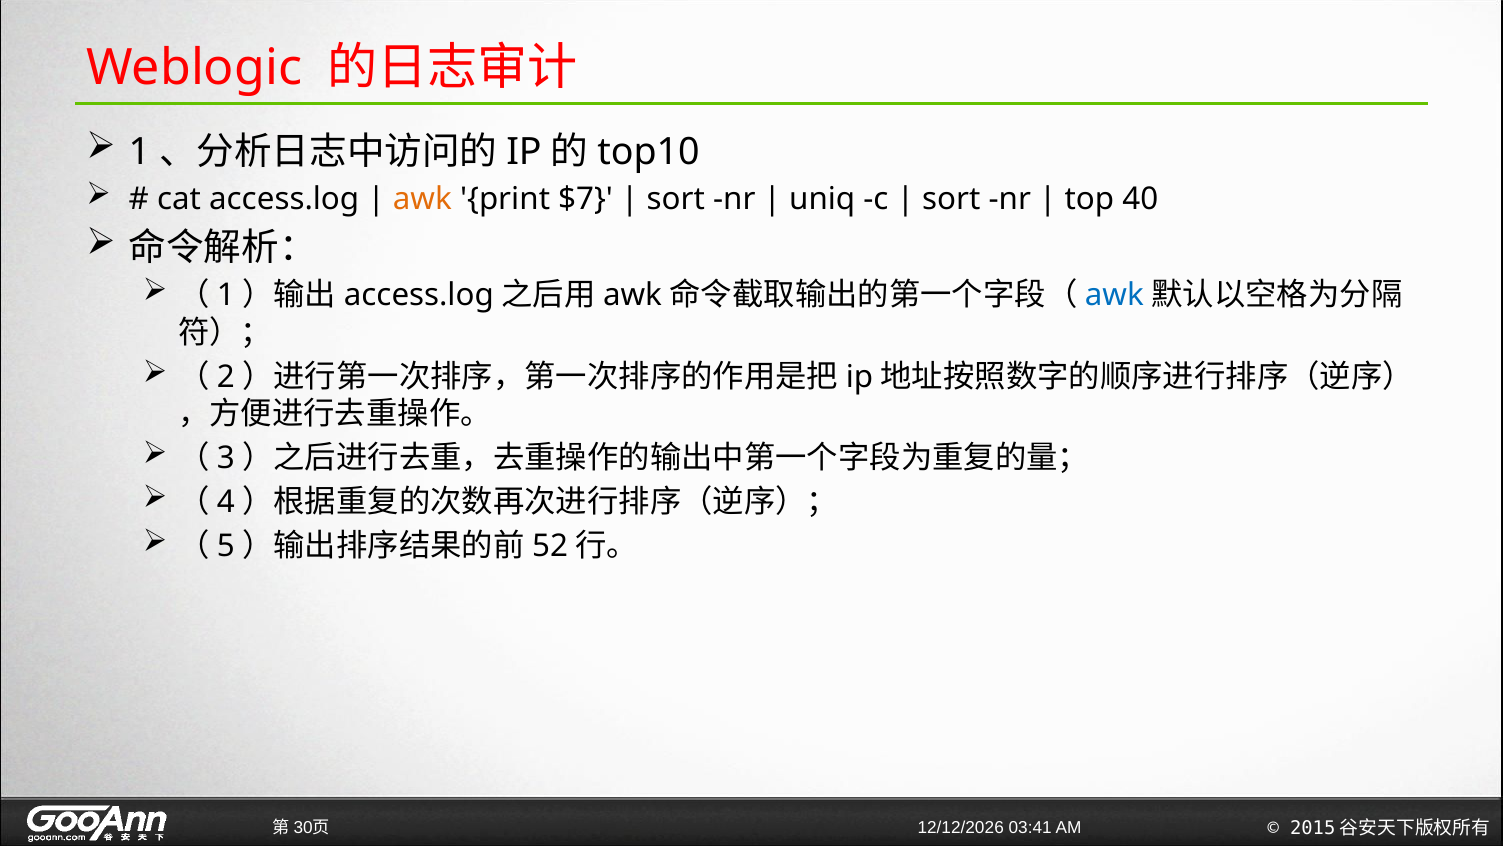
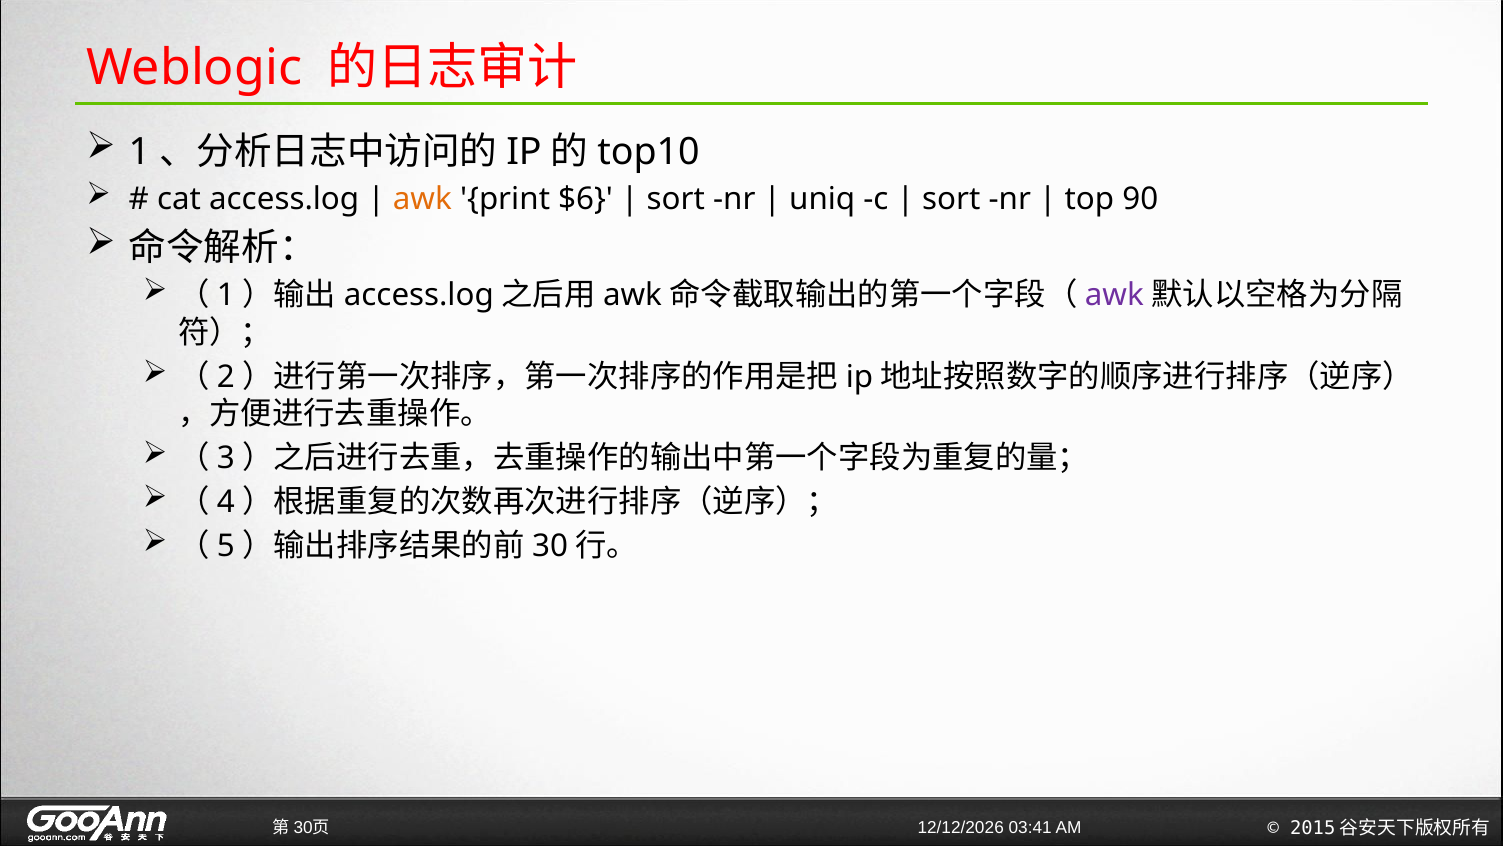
$7: $7 -> $6 (586, 199)
40: 40 -> 90 (1140, 199)
awk colour: blue -> purple (1114, 295)
52: 52 -> 30 (550, 546)
